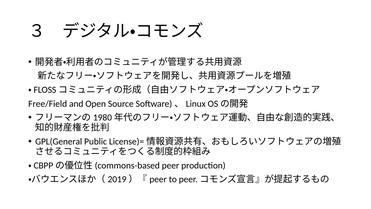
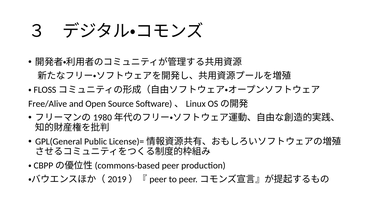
Free/Field: Free/Field -> Free/Alive (48, 104)
